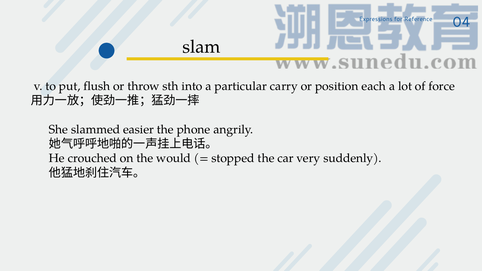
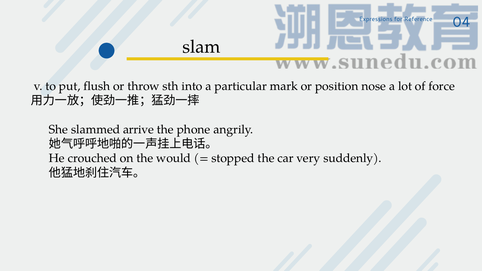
carry: carry -> mark (284, 86)
each: each -> nose (374, 86)
easier: easier -> arrive (139, 129)
